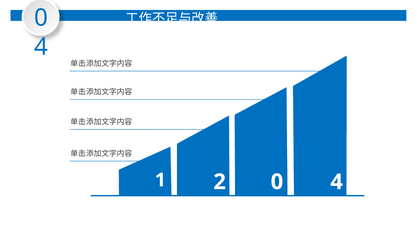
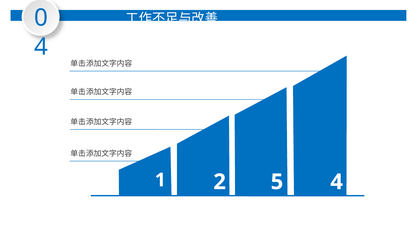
2 0: 0 -> 5 (277, 182)
